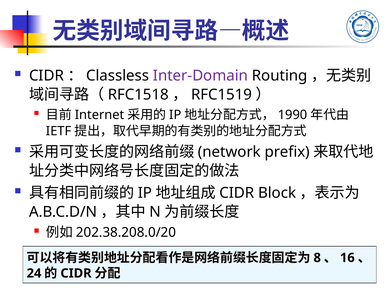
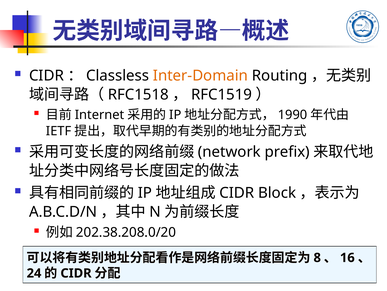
Inter-Domain colour: purple -> orange (200, 76)
